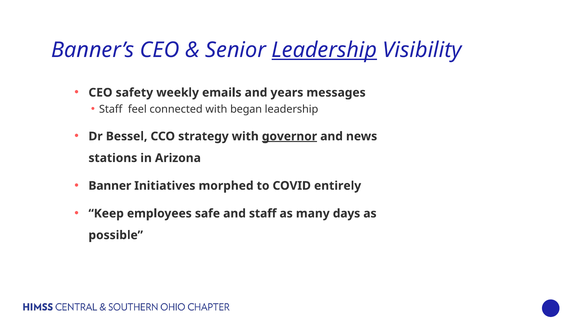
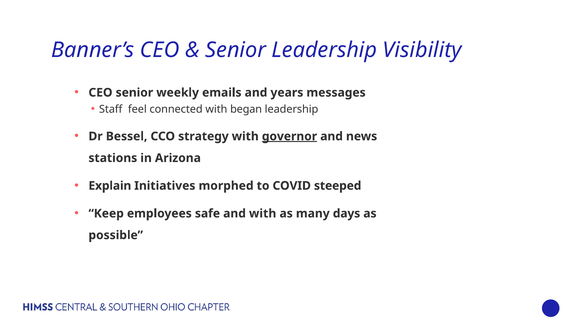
Leadership underline: present -> none (324, 50)
CEO safety: safety -> senior (134, 93)
Banner: Banner -> Explain (110, 186)
entirely: entirely -> steeped (338, 186)
and staff: staff -> with (263, 214)
